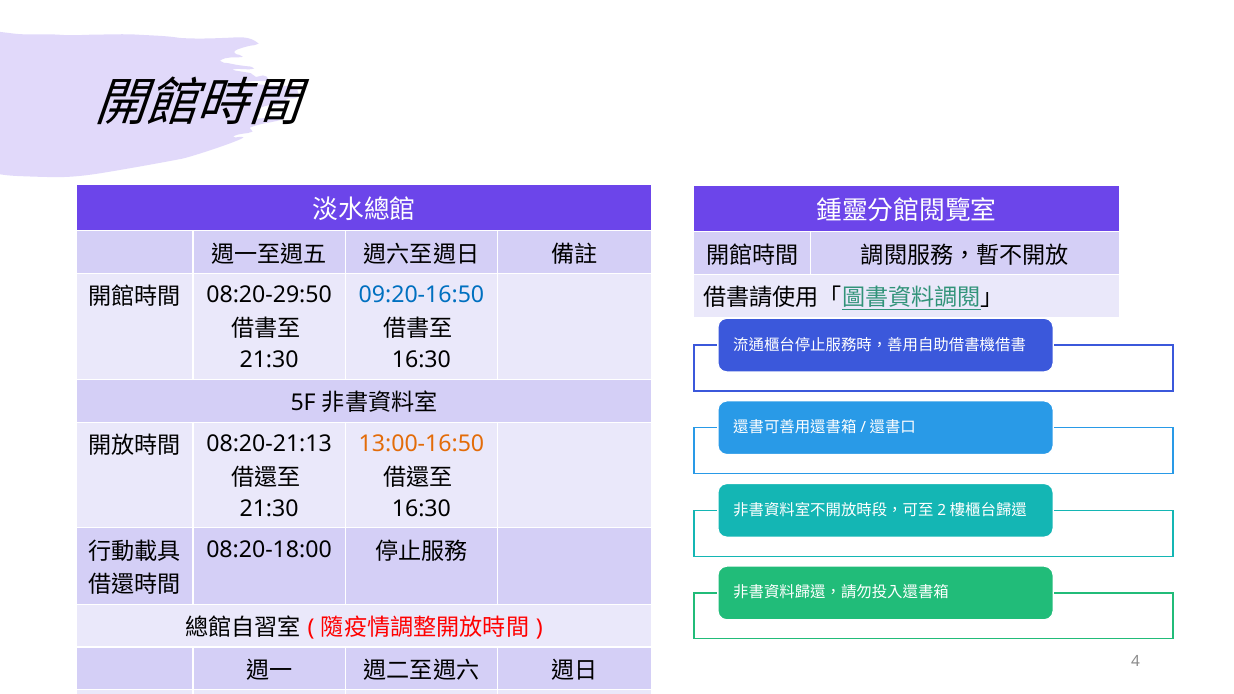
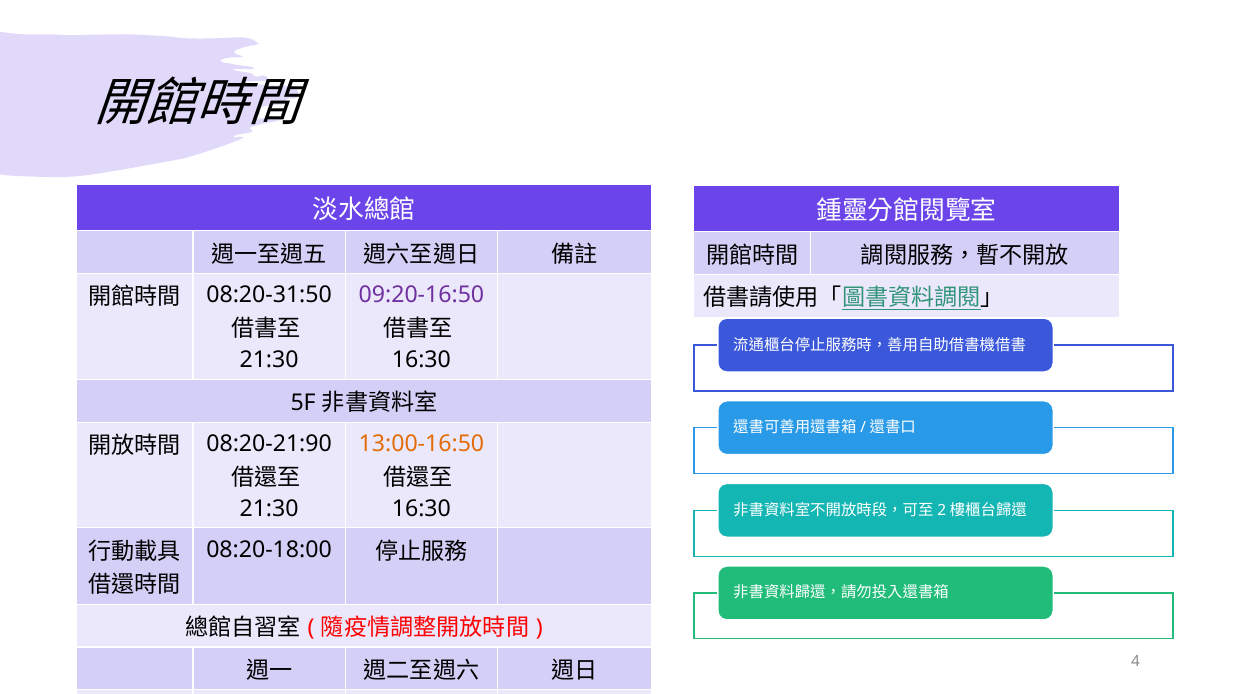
08:20-29:50: 08:20-29:50 -> 08:20-31:50 (269, 295)
09:20-16:50 colour: blue -> purple (421, 295)
08:20-21:13: 08:20-21:13 -> 08:20-21:90 (269, 444)
